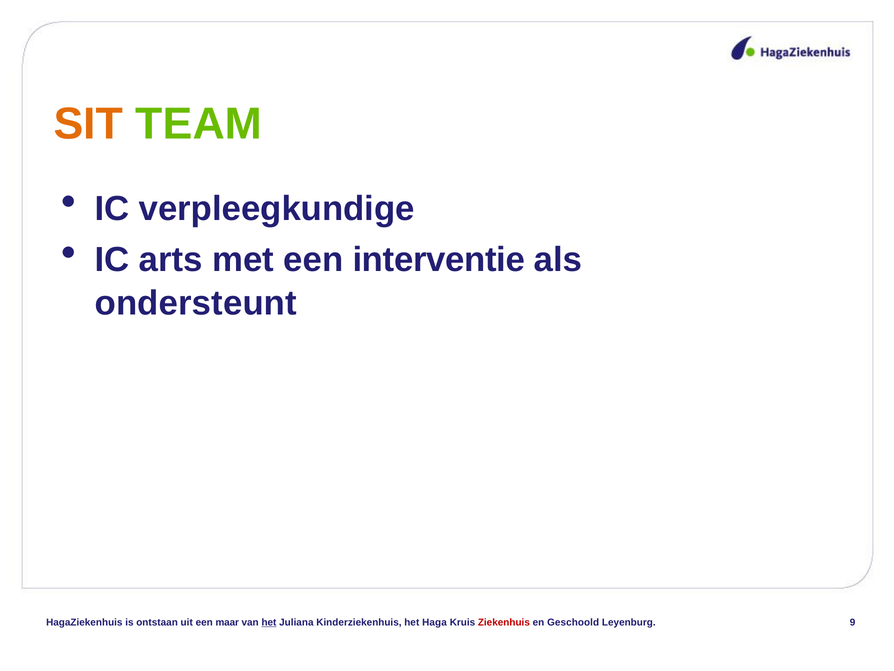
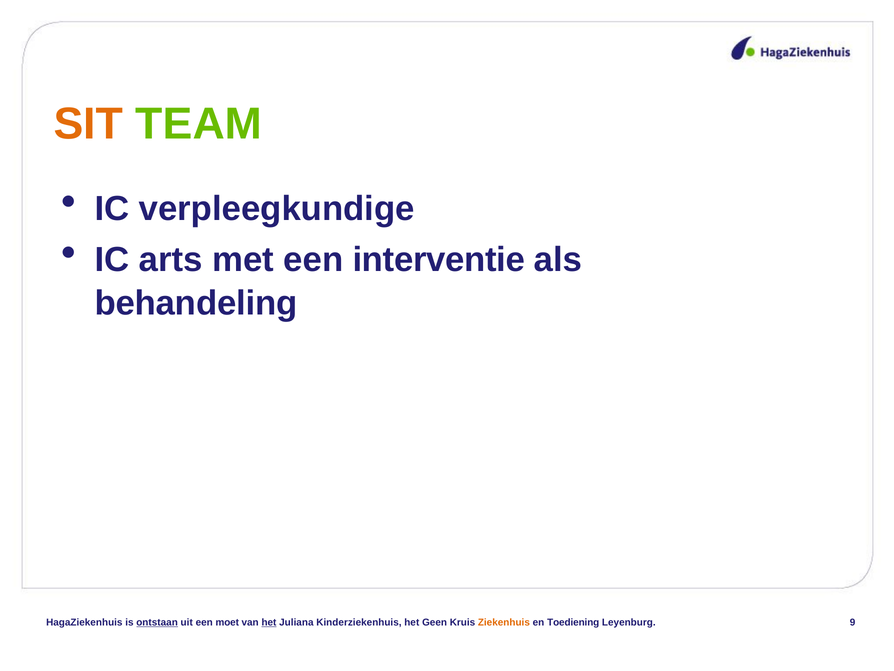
ondersteunt: ondersteunt -> behandeling (196, 303)
ontstaan underline: none -> present (157, 622)
maar: maar -> moet (227, 622)
Haga: Haga -> Geen (435, 622)
Ziekenhuis colour: red -> orange (504, 622)
Geschoold: Geschoold -> Toediening (573, 622)
